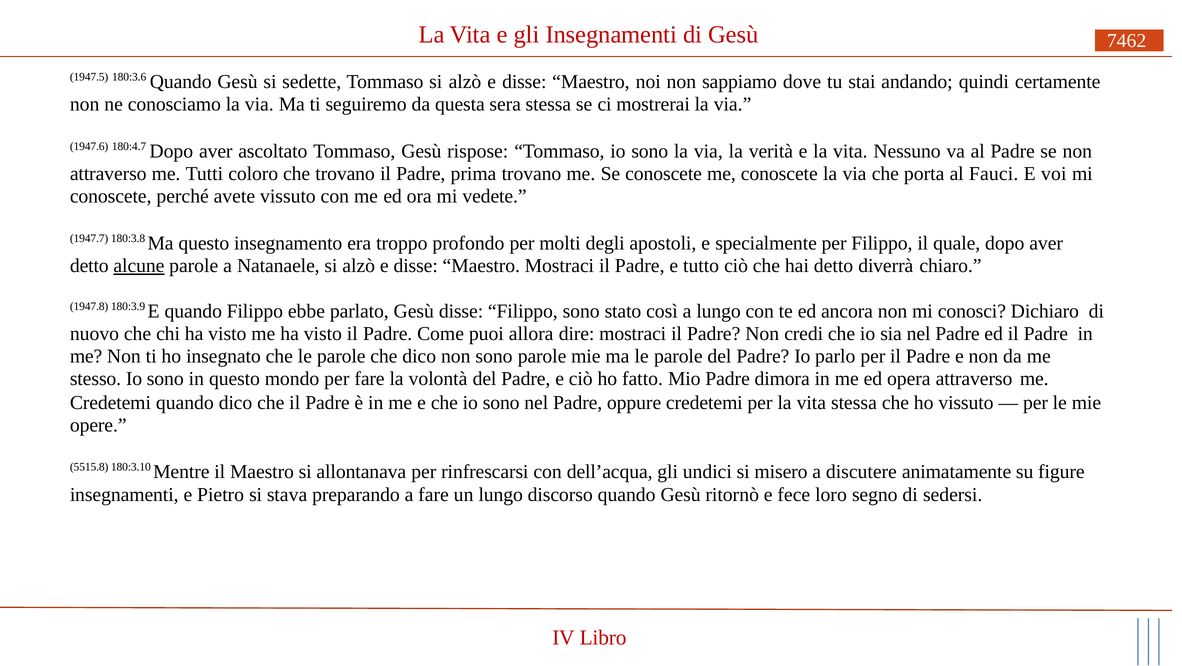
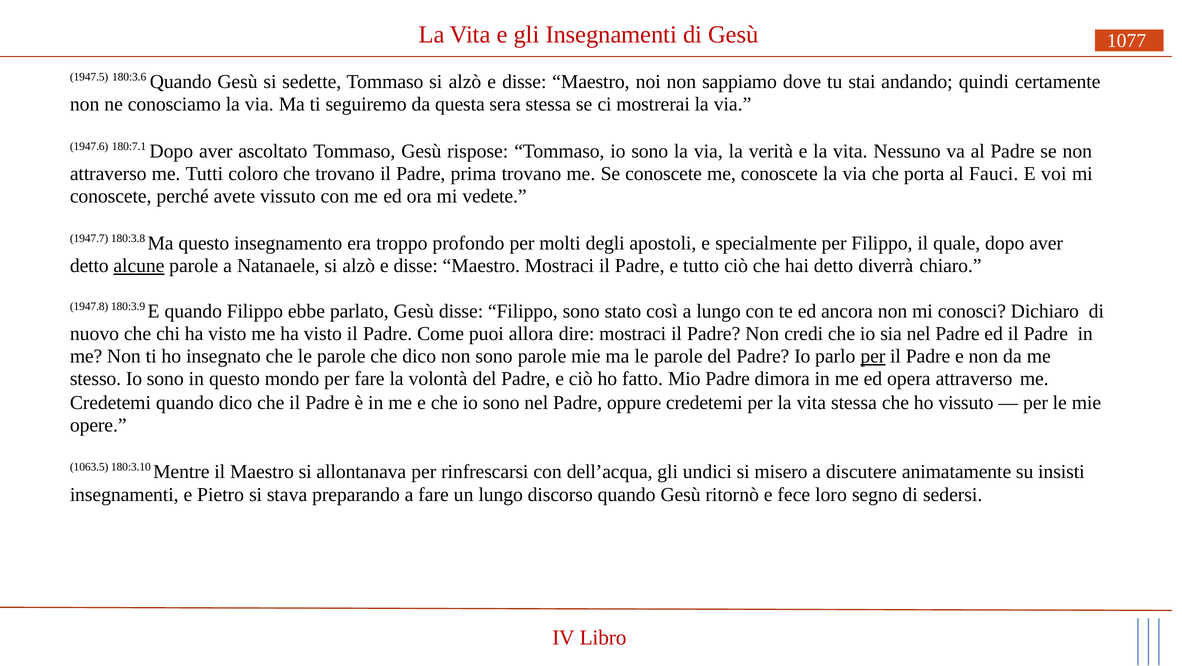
7462: 7462 -> 1077 (1127, 41)
180:4.7: 180:4.7 -> 180:7.1 (129, 146)
per underline: none -> present (873, 356)
5515.8: 5515.8 -> 1063.5 (89, 467)
figure: figure -> insisti (1061, 472)
